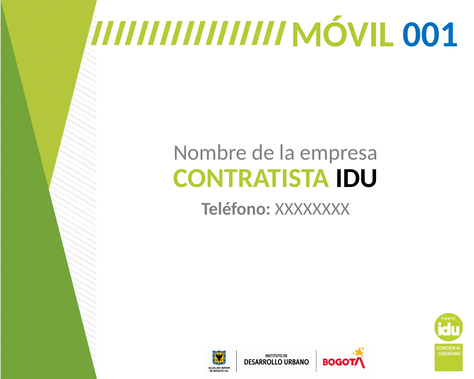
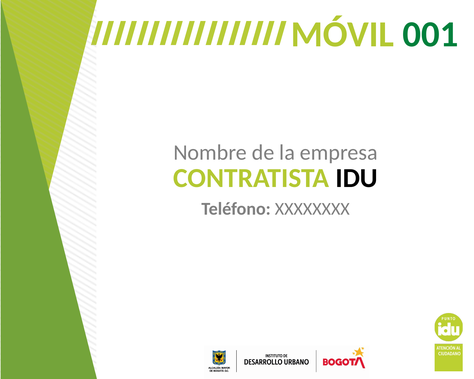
001 colour: blue -> green (430, 34)
